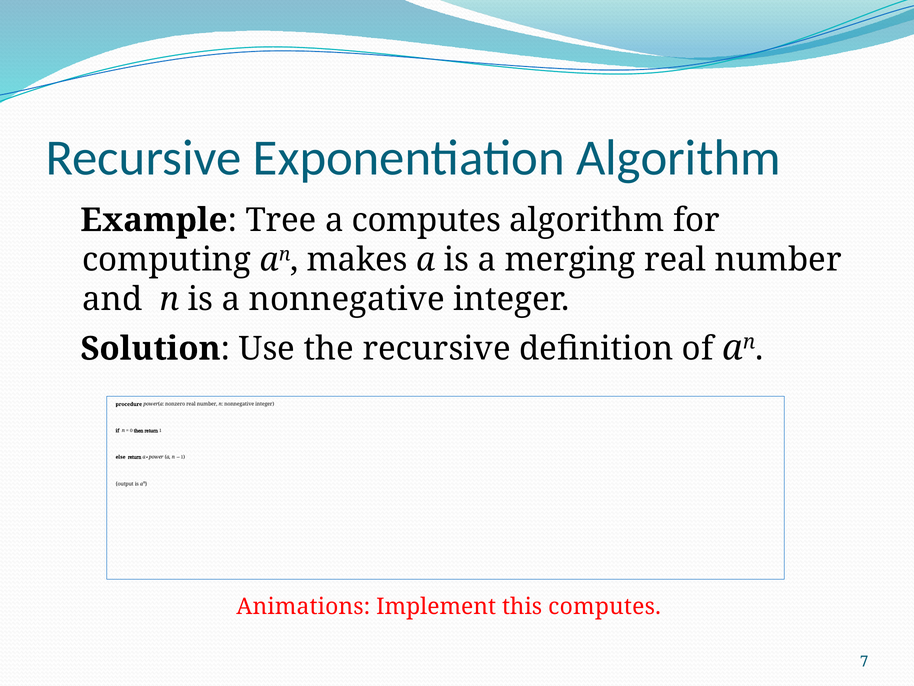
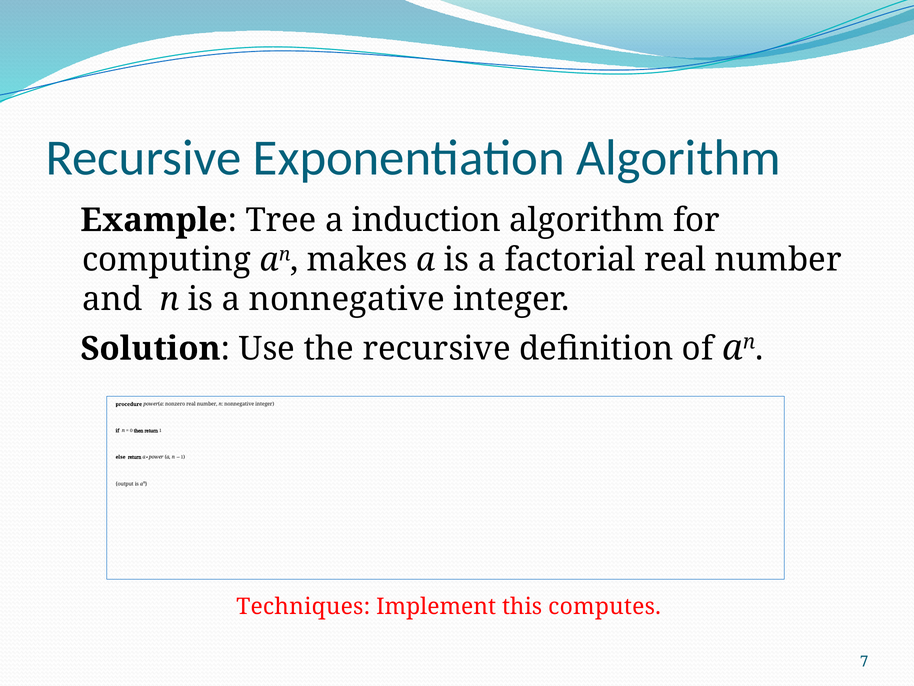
a computes: computes -> induction (426, 220)
merging: merging -> factorial (570, 260)
Animations: Animations -> Techniques (303, 606)
